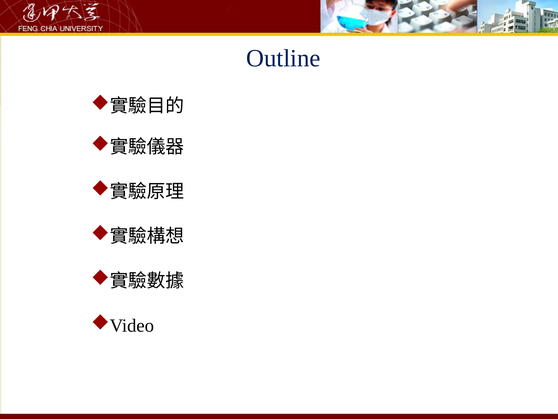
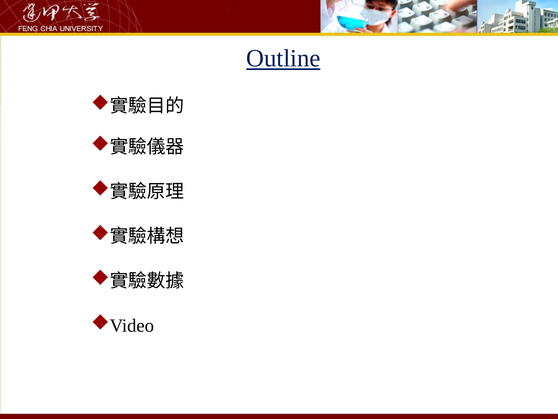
Outline underline: none -> present (283, 58)
